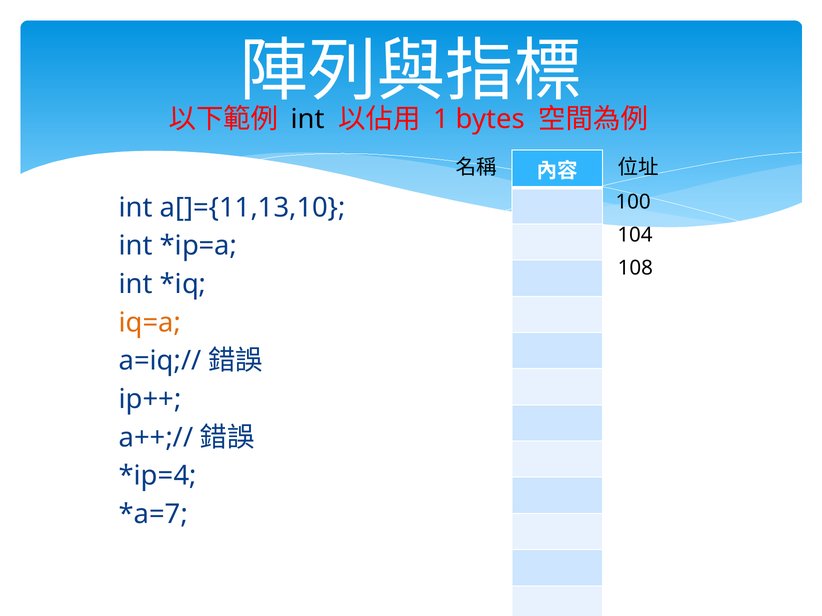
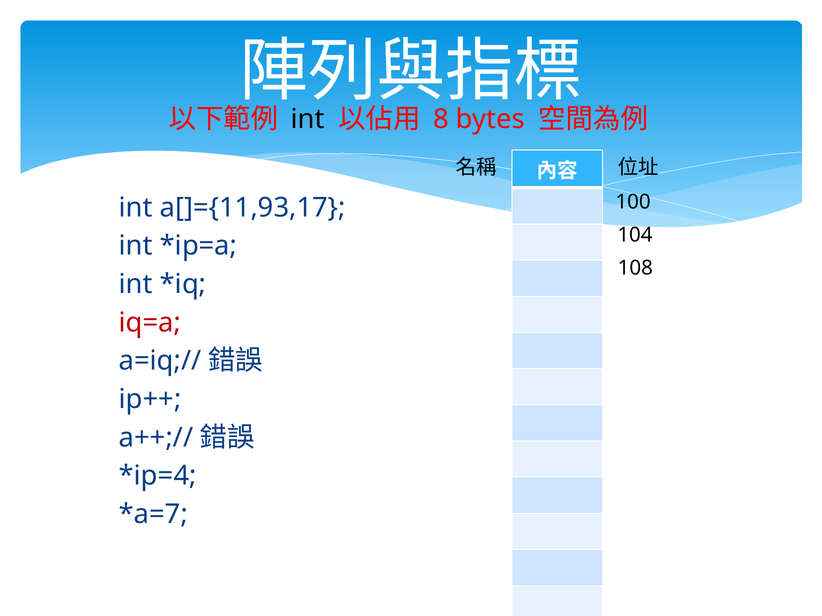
1: 1 -> 8 (441, 119)
a[]={11,13,10: a[]={11,13,10 -> a[]={11,93,17 (253, 208)
iq=a colour: orange -> red (150, 323)
